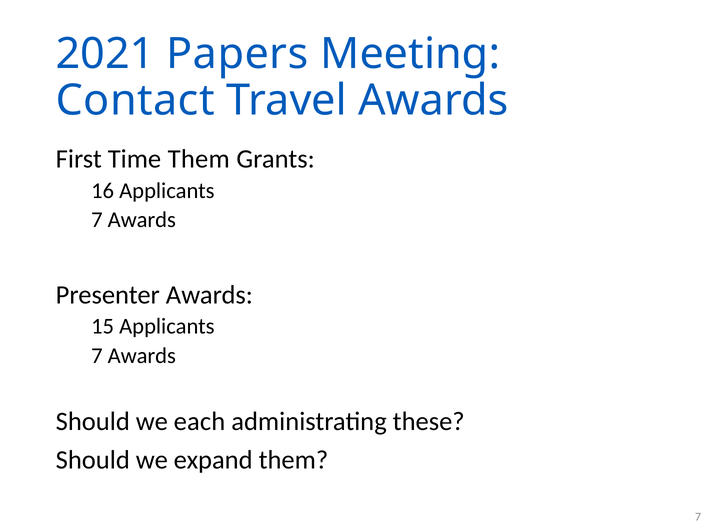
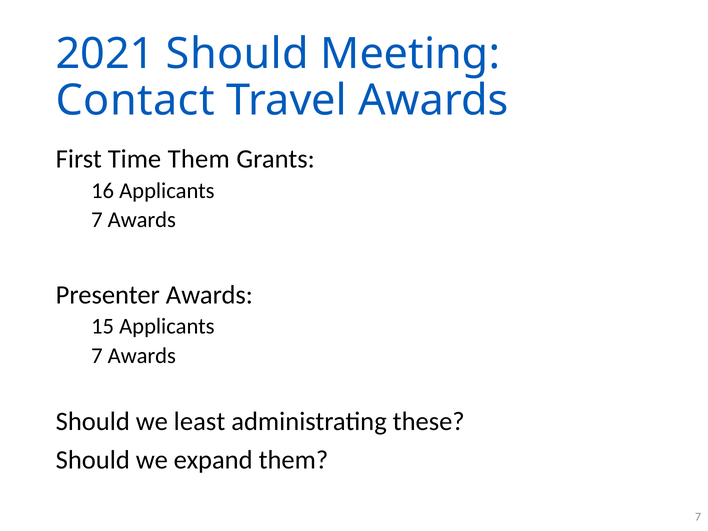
2021 Papers: Papers -> Should (237, 54)
each: each -> least (200, 421)
